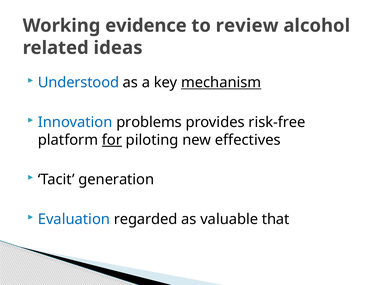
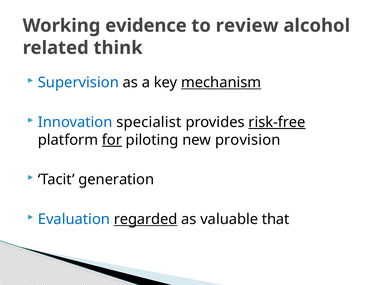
ideas: ideas -> think (118, 48)
Understood: Understood -> Supervision (78, 82)
problems: problems -> specialist (149, 122)
risk-free underline: none -> present (277, 122)
effectives: effectives -> provision (248, 140)
regarded underline: none -> present (146, 219)
